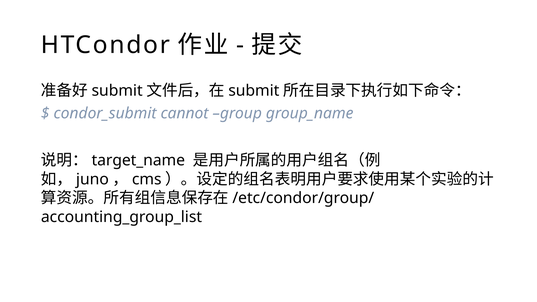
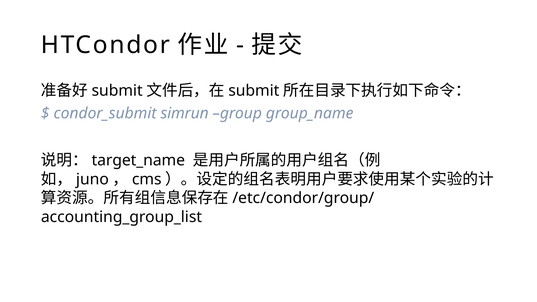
cannot: cannot -> simrun (185, 113)
